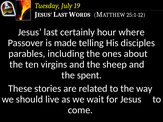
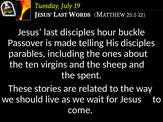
last certainly: certainly -> disciples (77, 32)
where: where -> buckle (132, 32)
